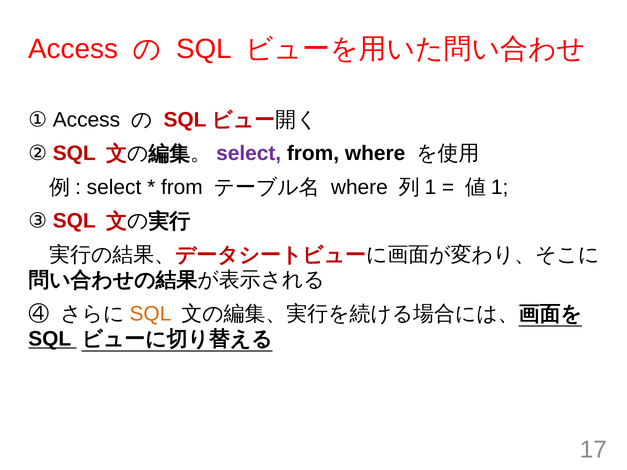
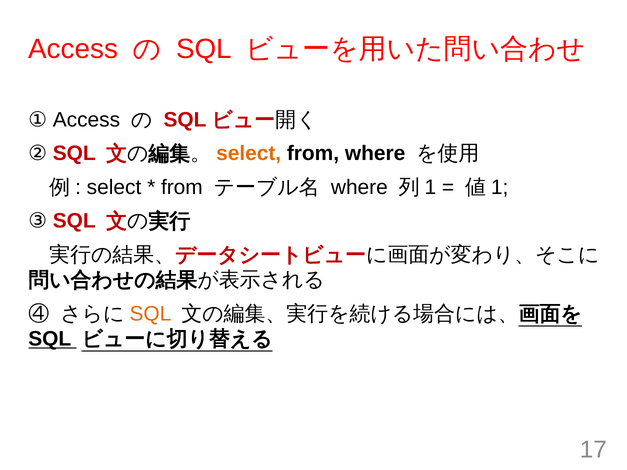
select colour: purple -> orange (249, 154)
